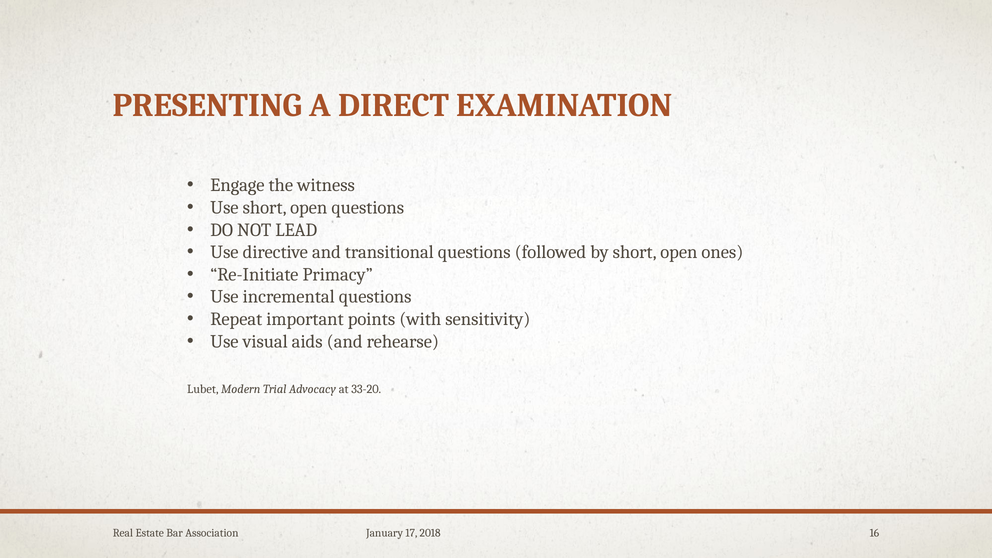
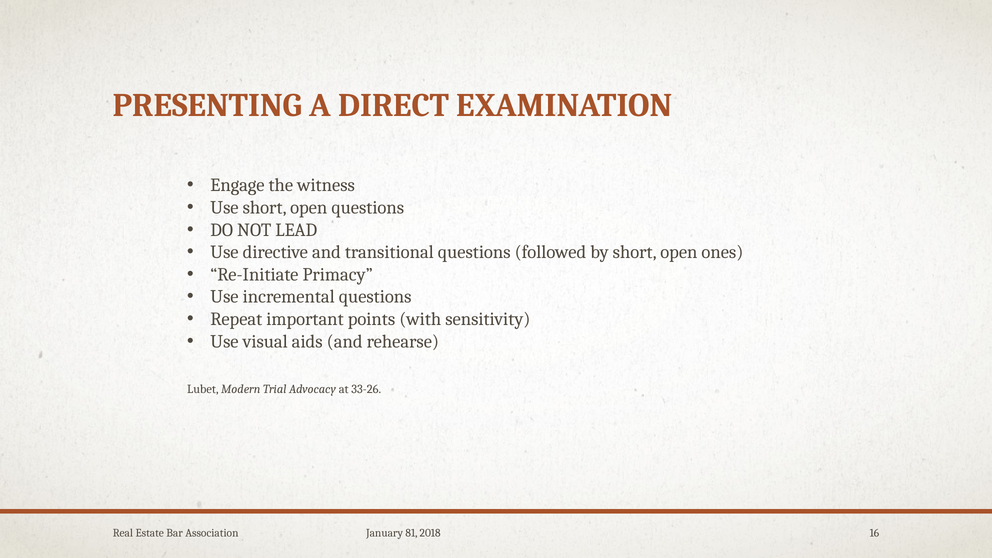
33-20: 33-20 -> 33-26 (366, 389)
17: 17 -> 81 (411, 533)
